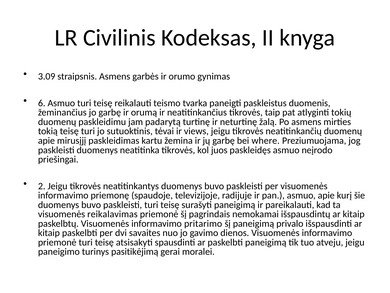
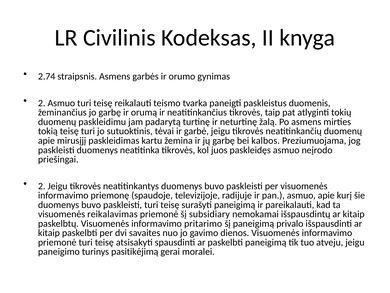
3.09: 3.09 -> 2.74 (47, 76)
6: 6 -> 2 (42, 103)
views: views -> garbė (196, 131)
where: where -> kalbos (266, 140)
pagrindais: pagrindais -> subsidiary (209, 214)
